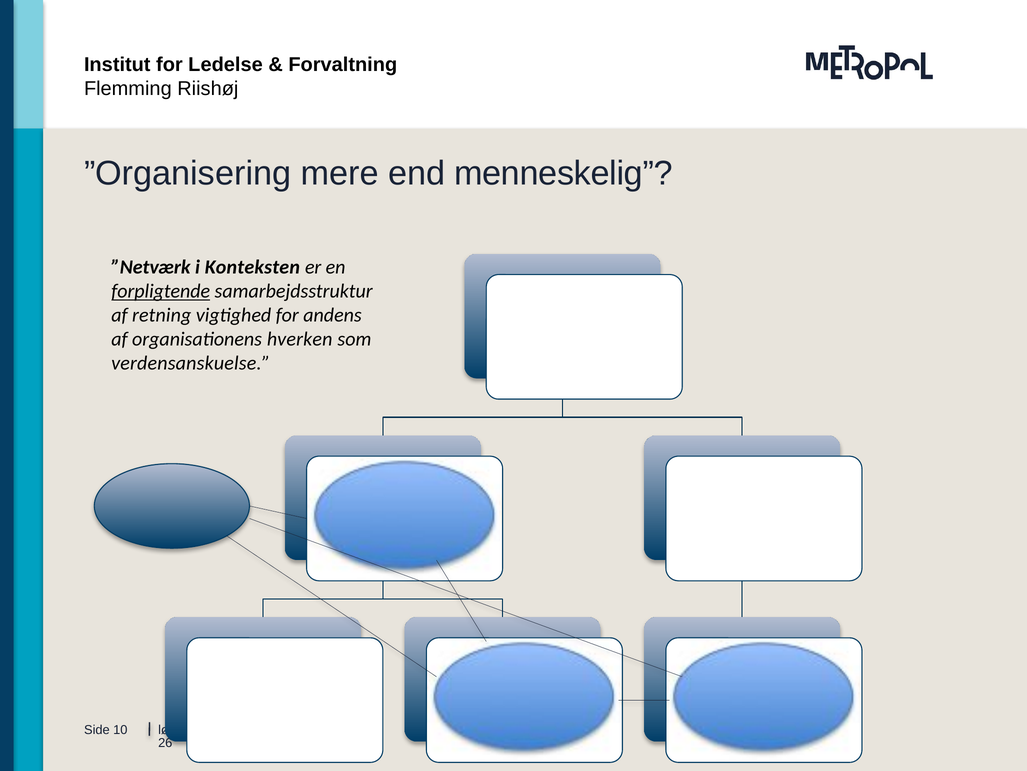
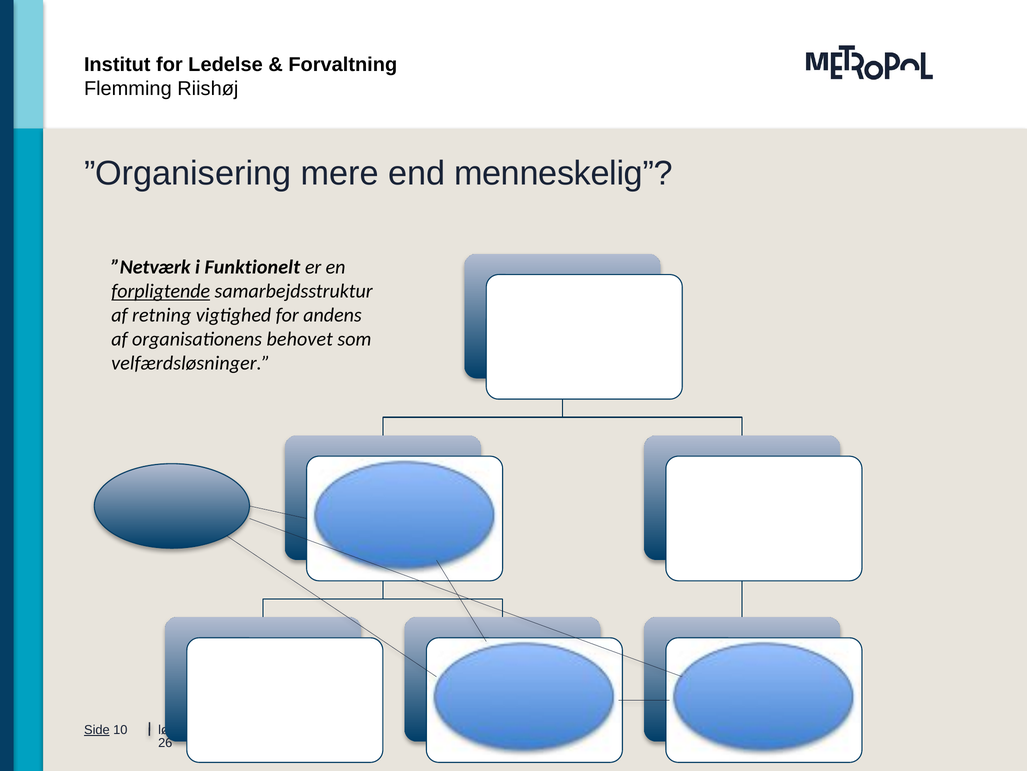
Konteksten: Konteksten -> Funktionelt (252, 267)
hverken: hverken -> behovet (300, 339)
verdensanskuelse: verdensanskuelse -> velfærdsløsninger (191, 363)
Side underline: none -> present (97, 729)
